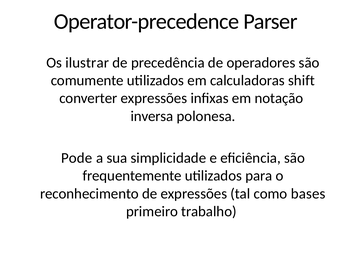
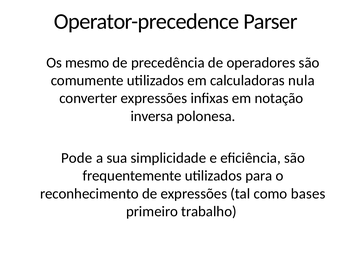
ilustrar: ilustrar -> mesmo (87, 63)
shift: shift -> nula (301, 80)
